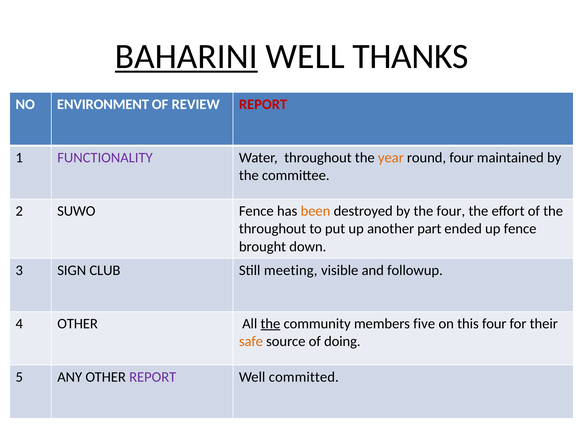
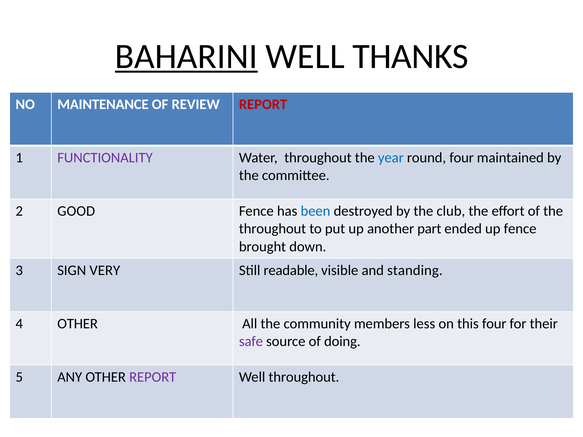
ENVIRONMENT: ENVIRONMENT -> MAINTENANCE (103, 104)
year colour: orange -> blue (391, 158)
SUWO: SUWO -> GOOD (76, 211)
been colour: orange -> blue (315, 211)
the four: four -> club (451, 211)
CLUB: CLUB -> VERY (105, 270)
meeting: meeting -> readable (291, 270)
followup: followup -> standing (415, 270)
the underline: present -> none (270, 324)
five: five -> less (424, 324)
safe colour: orange -> purple (251, 342)
Well committed: committed -> throughout (304, 377)
